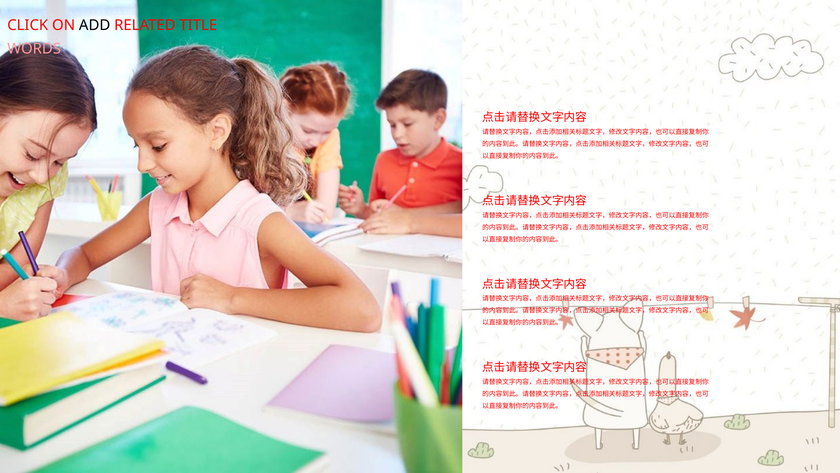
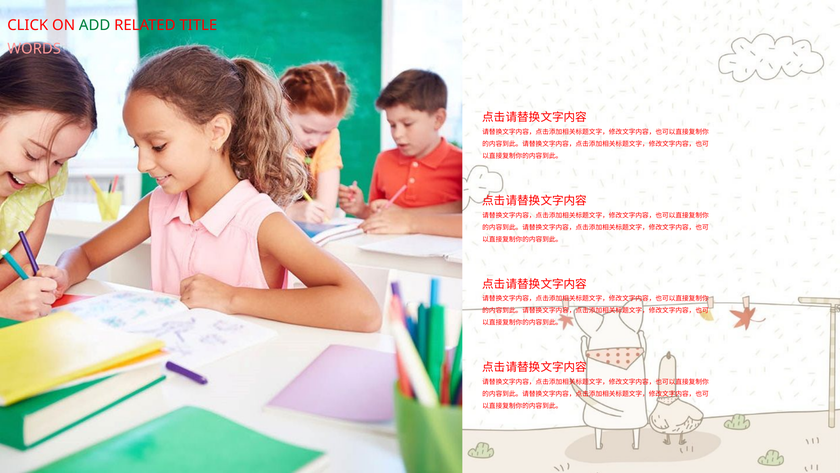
ADD colour: black -> green (95, 26)
